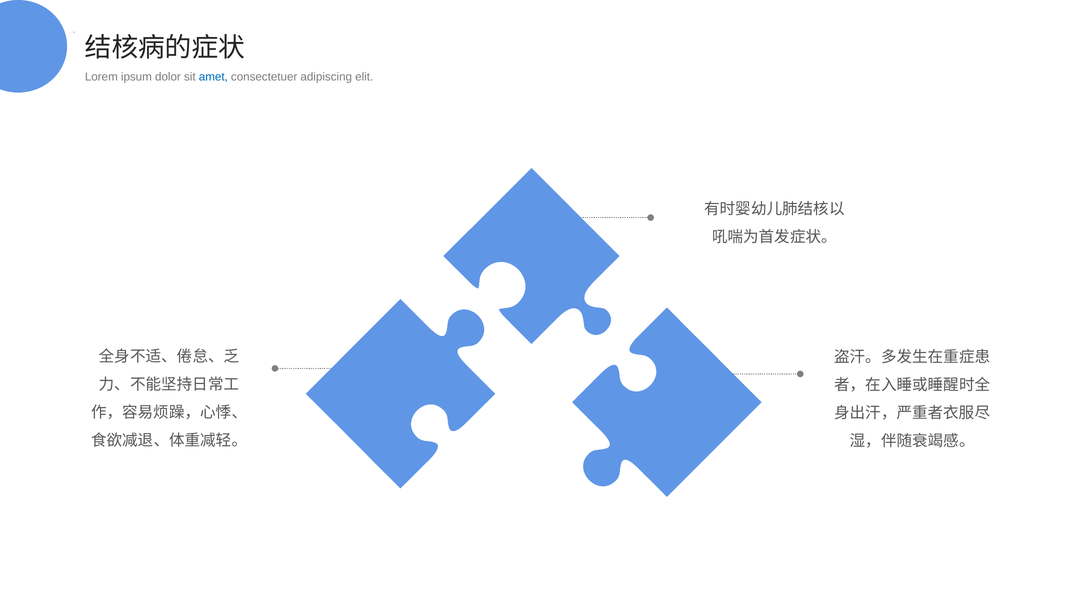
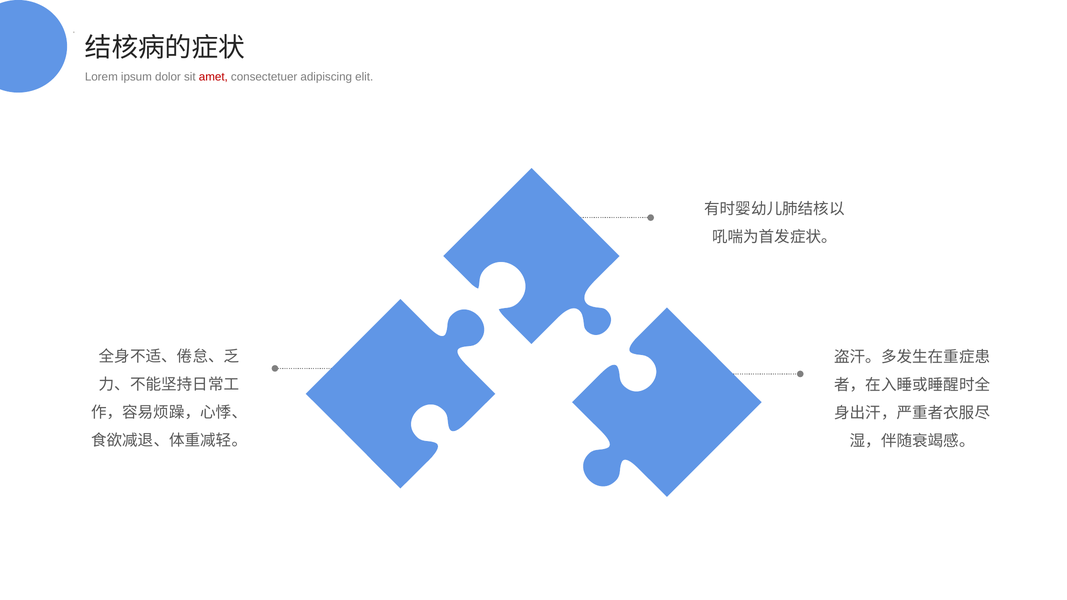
amet colour: blue -> red (213, 77)
